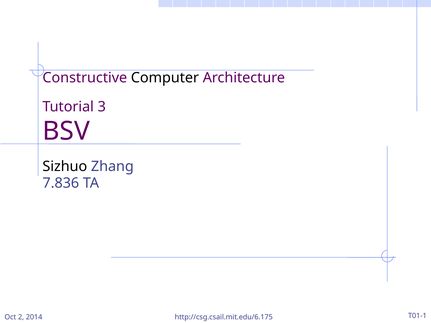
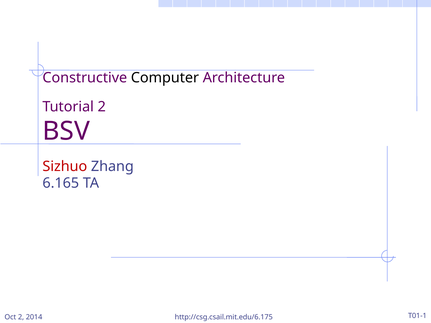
Tutorial 3: 3 -> 2 (102, 107)
Sizhuo colour: black -> red (65, 167)
7.836: 7.836 -> 6.165 (61, 183)
